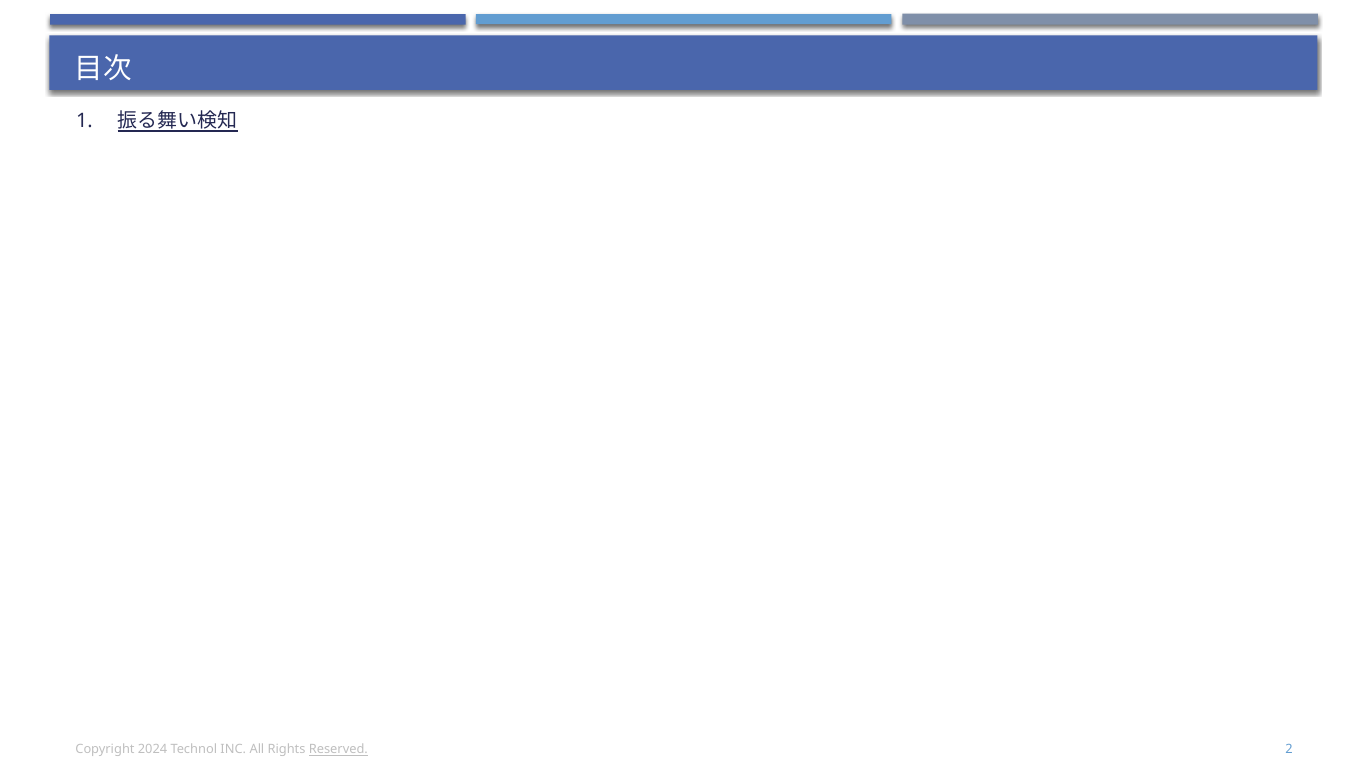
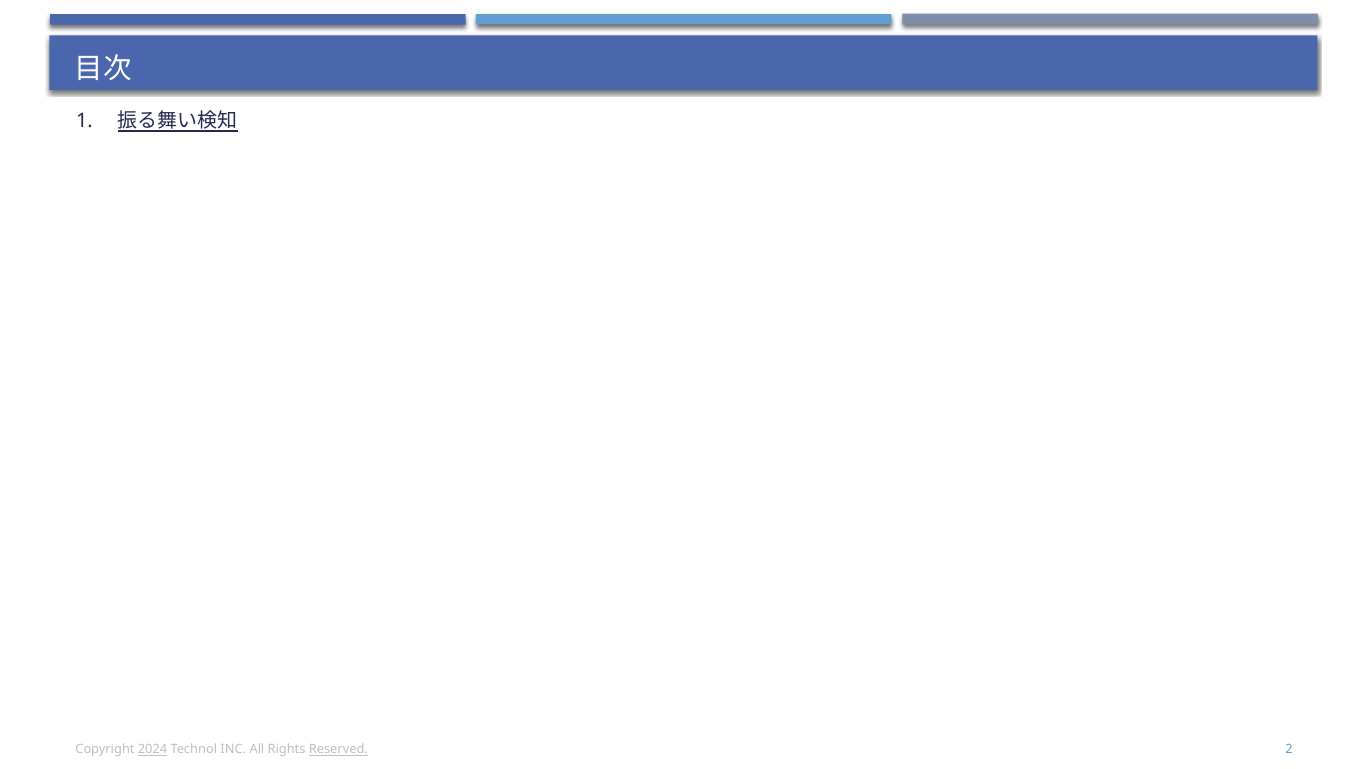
2024 underline: none -> present (153, 750)
